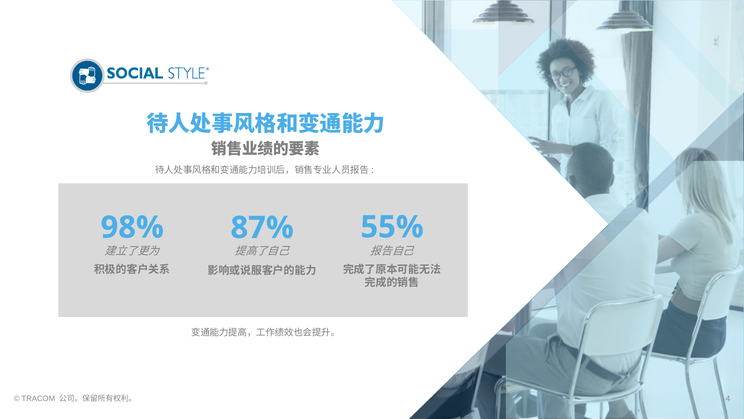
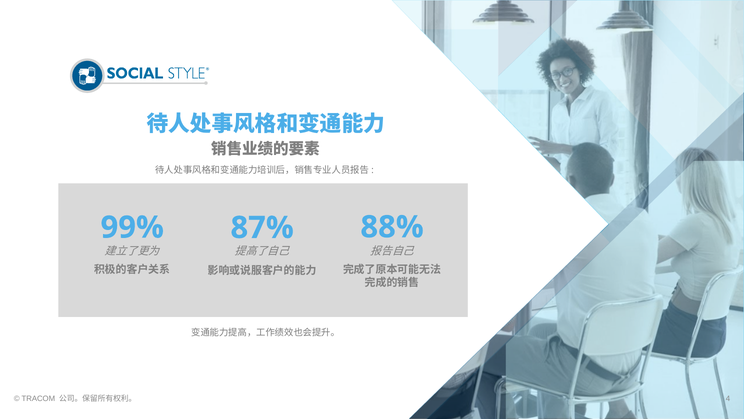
98%: 98% -> 99% (132, 227)
55%: 55% -> 88% (392, 227)
